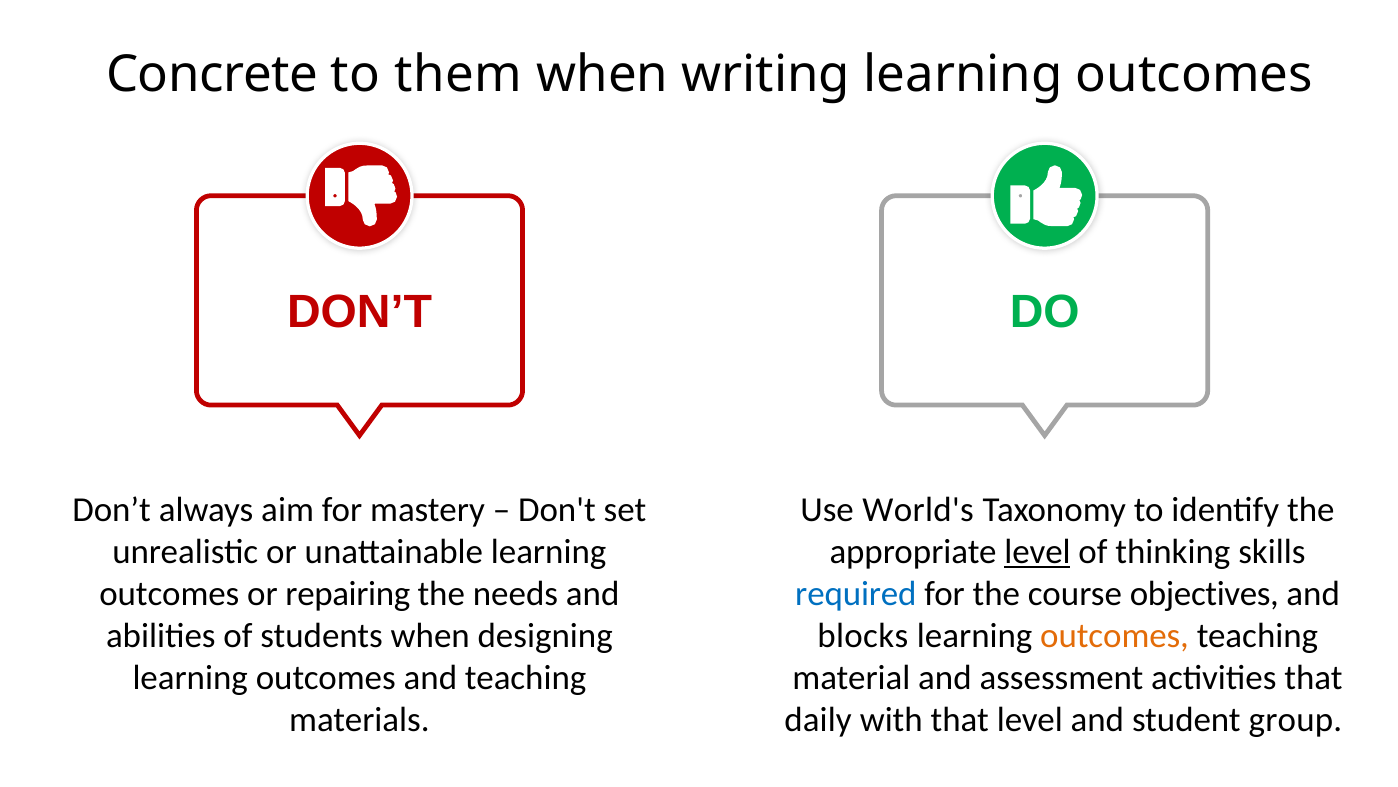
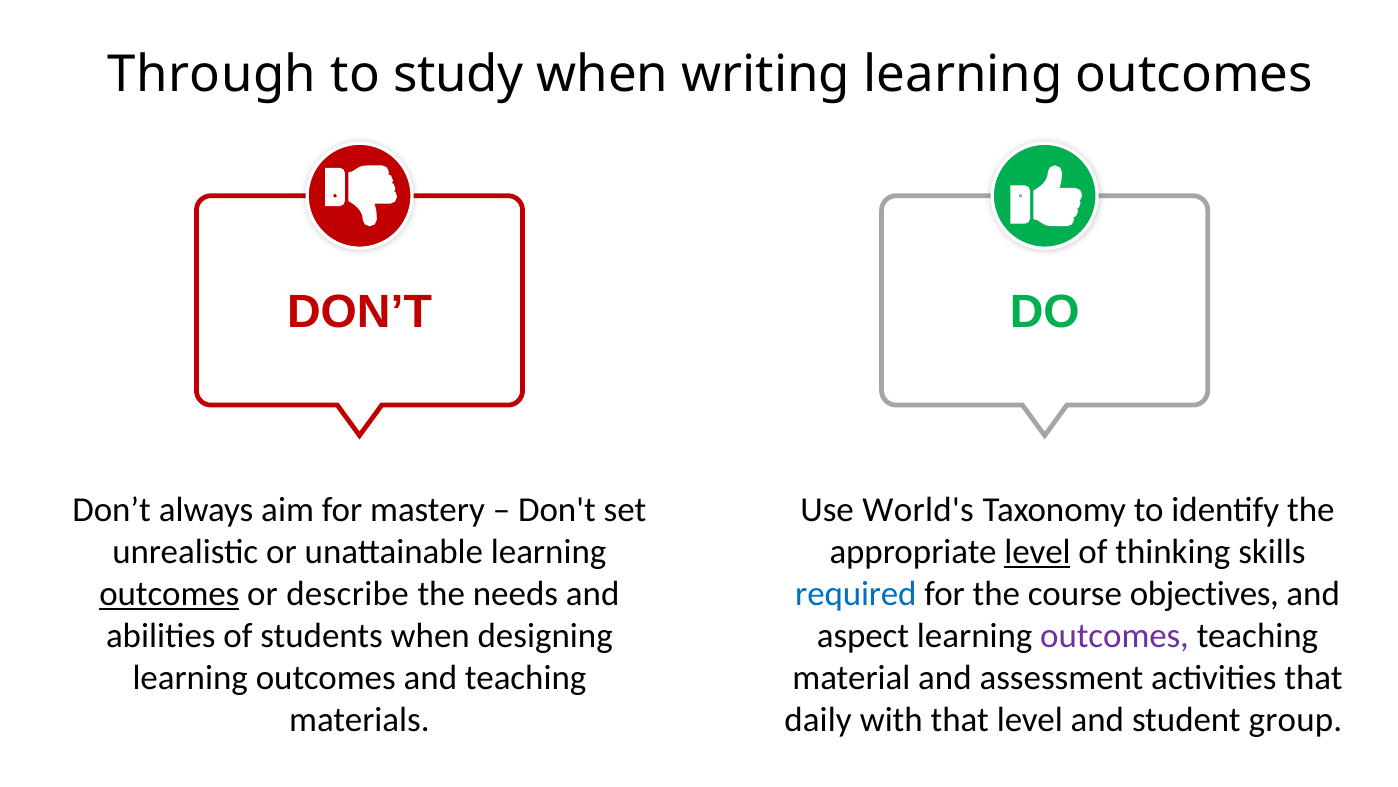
Concrete: Concrete -> Through (212, 74)
them: them -> study (458, 74)
outcomes underline: none -> present (169, 593)
repairing: repairing -> describe (348, 593)
blocks: blocks -> aspect (863, 635)
outcomes colour: orange -> purple (1115, 635)
